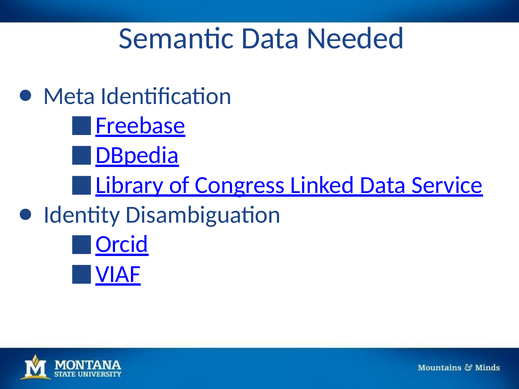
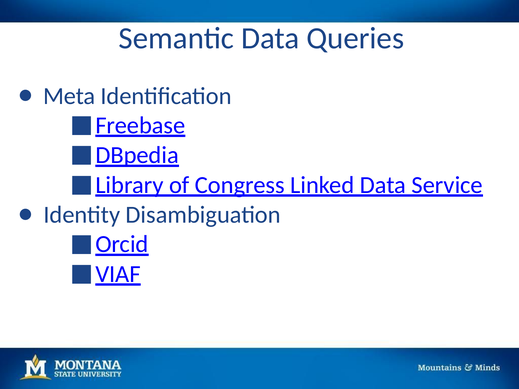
Needed: Needed -> Queries (355, 38)
